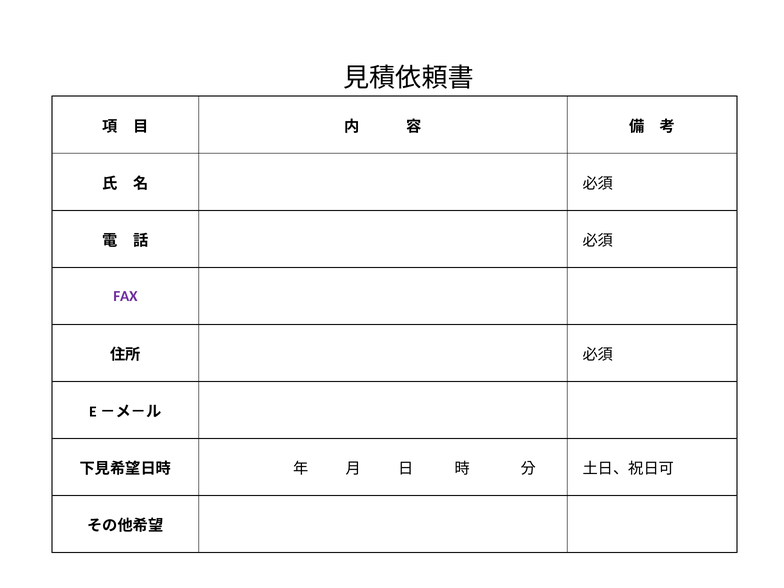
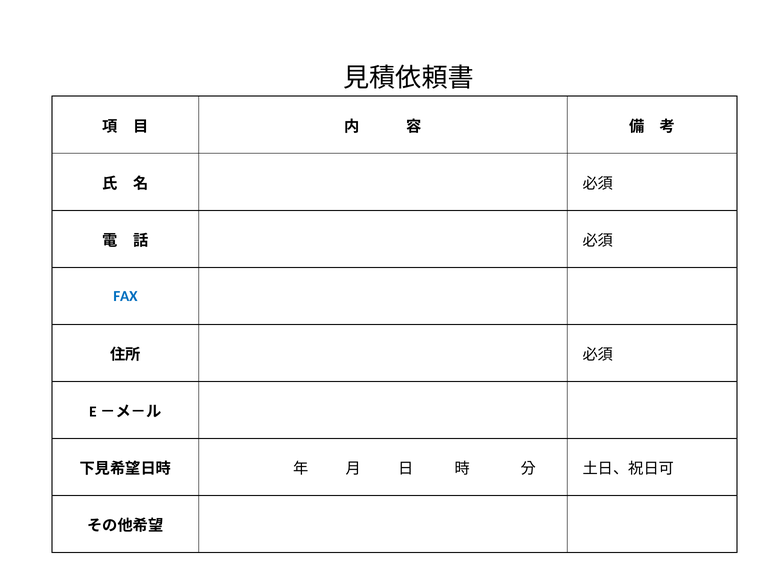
FAX colour: purple -> blue (125, 296)
